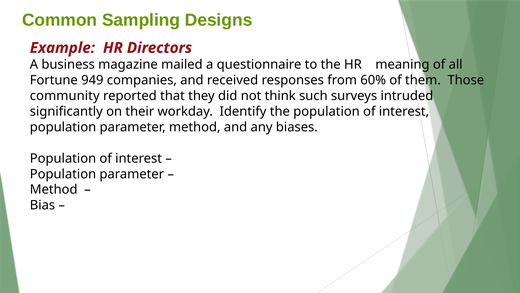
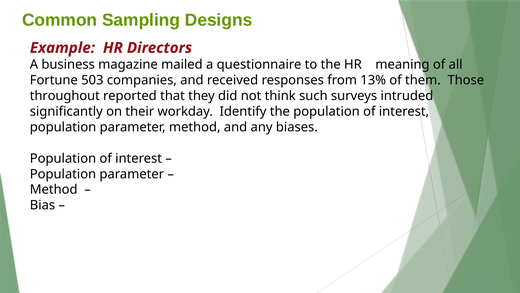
949: 949 -> 503 (92, 80)
60%: 60% -> 13% (373, 80)
community: community -> throughout (65, 96)
